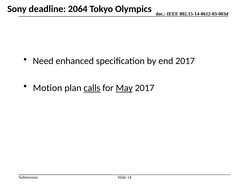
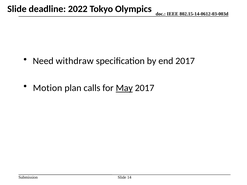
Sony: Sony -> Slide (17, 9)
2064: 2064 -> 2022 (78, 9)
enhanced: enhanced -> withdraw (75, 61)
calls underline: present -> none (92, 88)
